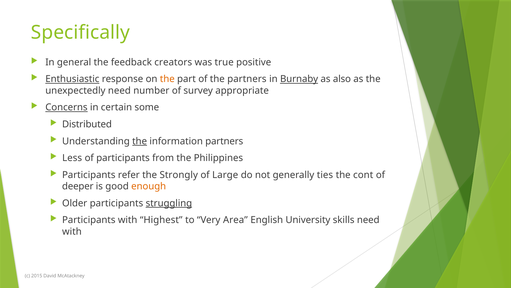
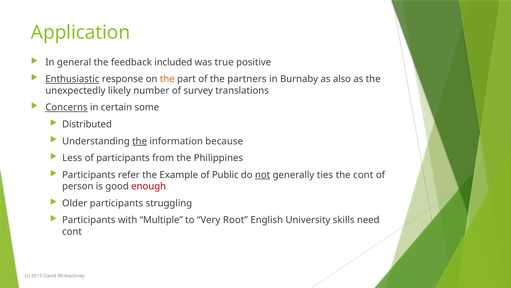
Specifically: Specifically -> Application (81, 32)
creators: creators -> included (173, 62)
Burnaby underline: present -> none (299, 79)
unexpectedly need: need -> likely (119, 90)
appropriate: appropriate -> translations (242, 90)
information partners: partners -> because (224, 141)
Strongly: Strongly -> Example (179, 175)
Large: Large -> Public (225, 175)
not underline: none -> present (263, 175)
deeper: deeper -> person (78, 186)
enough colour: orange -> red (149, 186)
struggling underline: present -> none (169, 203)
Highest: Highest -> Multiple (161, 220)
Area: Area -> Root (235, 220)
with: with -> cont (72, 231)
